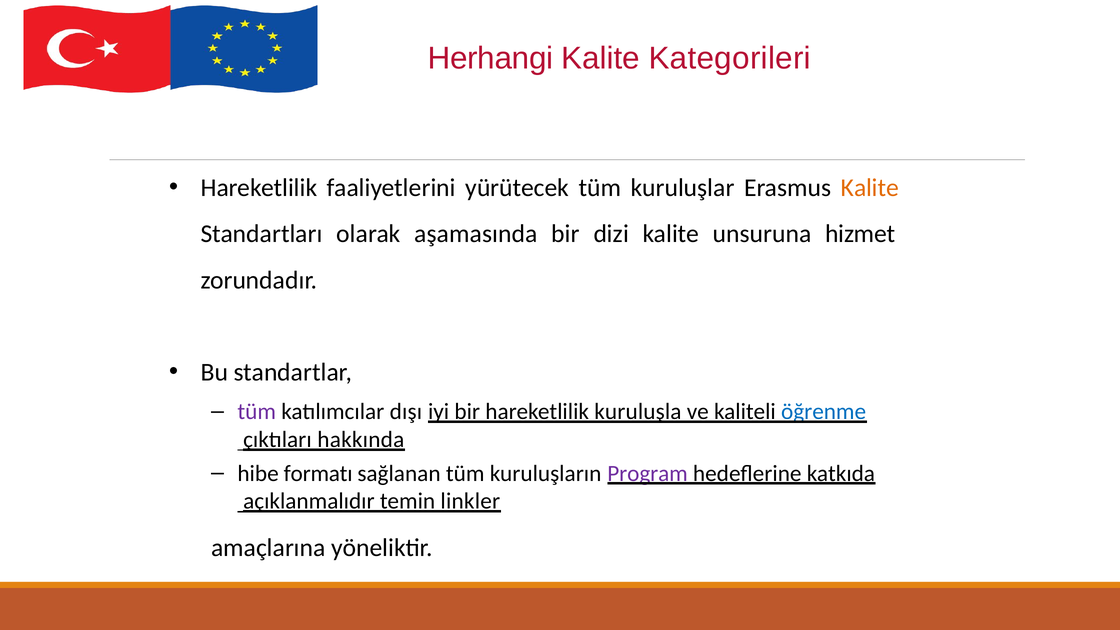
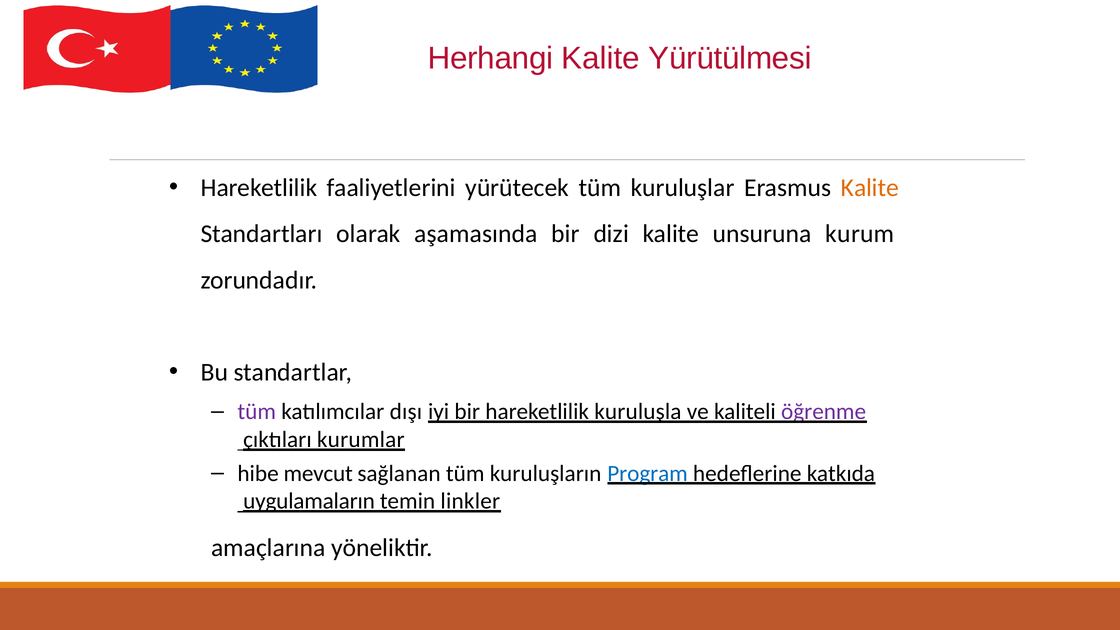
Kategorileri: Kategorileri -> Yürütülmesi (730, 58)
hizmet: hizmet -> kurum (860, 234)
öğrenme colour: blue -> purple (824, 412)
hakkında: hakkında -> kurumlar (361, 440)
formatı: formatı -> mevcut (318, 473)
Program colour: purple -> blue (648, 473)
açıklanmalıdır: açıklanmalıdır -> uygulamaların (309, 501)
